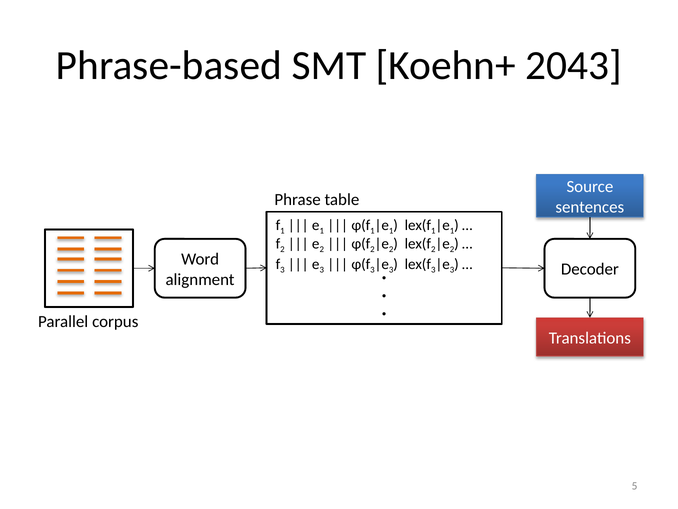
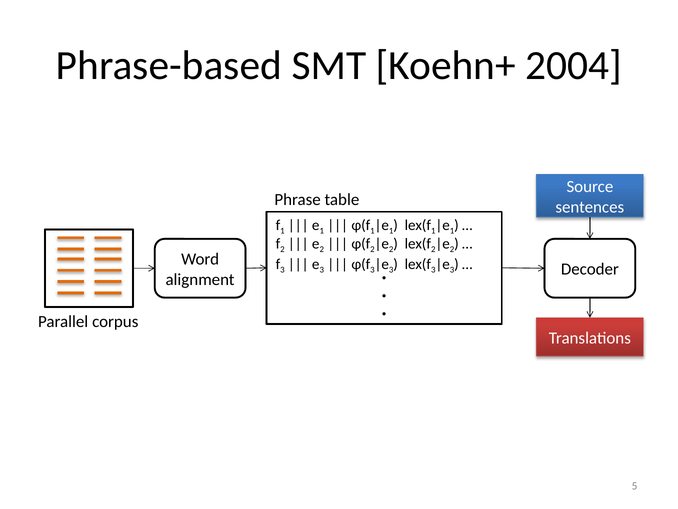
2043: 2043 -> 2004 (573, 66)
